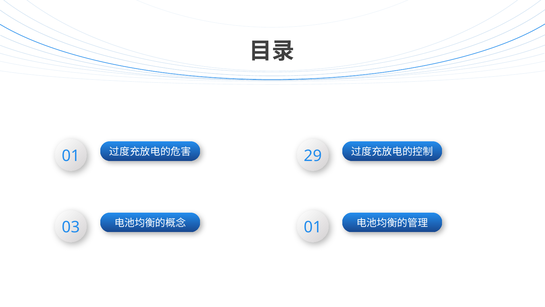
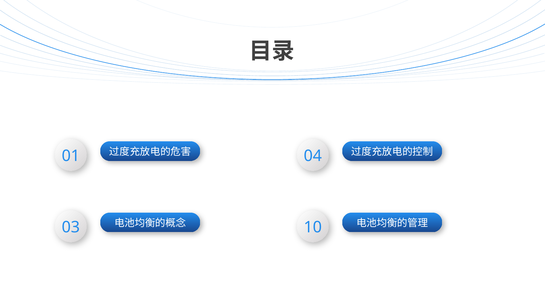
29: 29 -> 04 (313, 156)
01: 01 -> 10 (313, 227)
